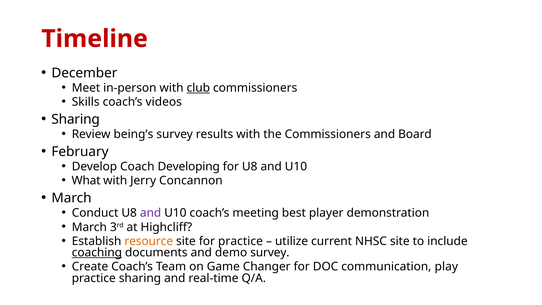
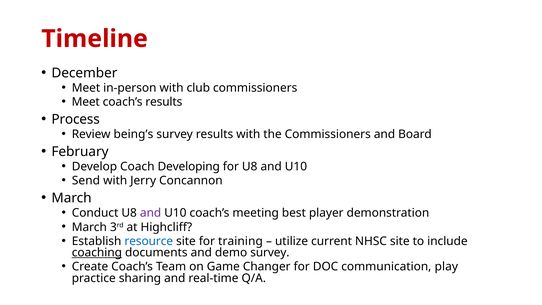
club underline: present -> none (198, 88)
Skills: Skills -> Meet (86, 102)
coach’s videos: videos -> results (164, 102)
Sharing: Sharing -> Process (76, 119)
What: What -> Send (86, 181)
resource colour: orange -> blue (149, 241)
for practice: practice -> training (240, 241)
